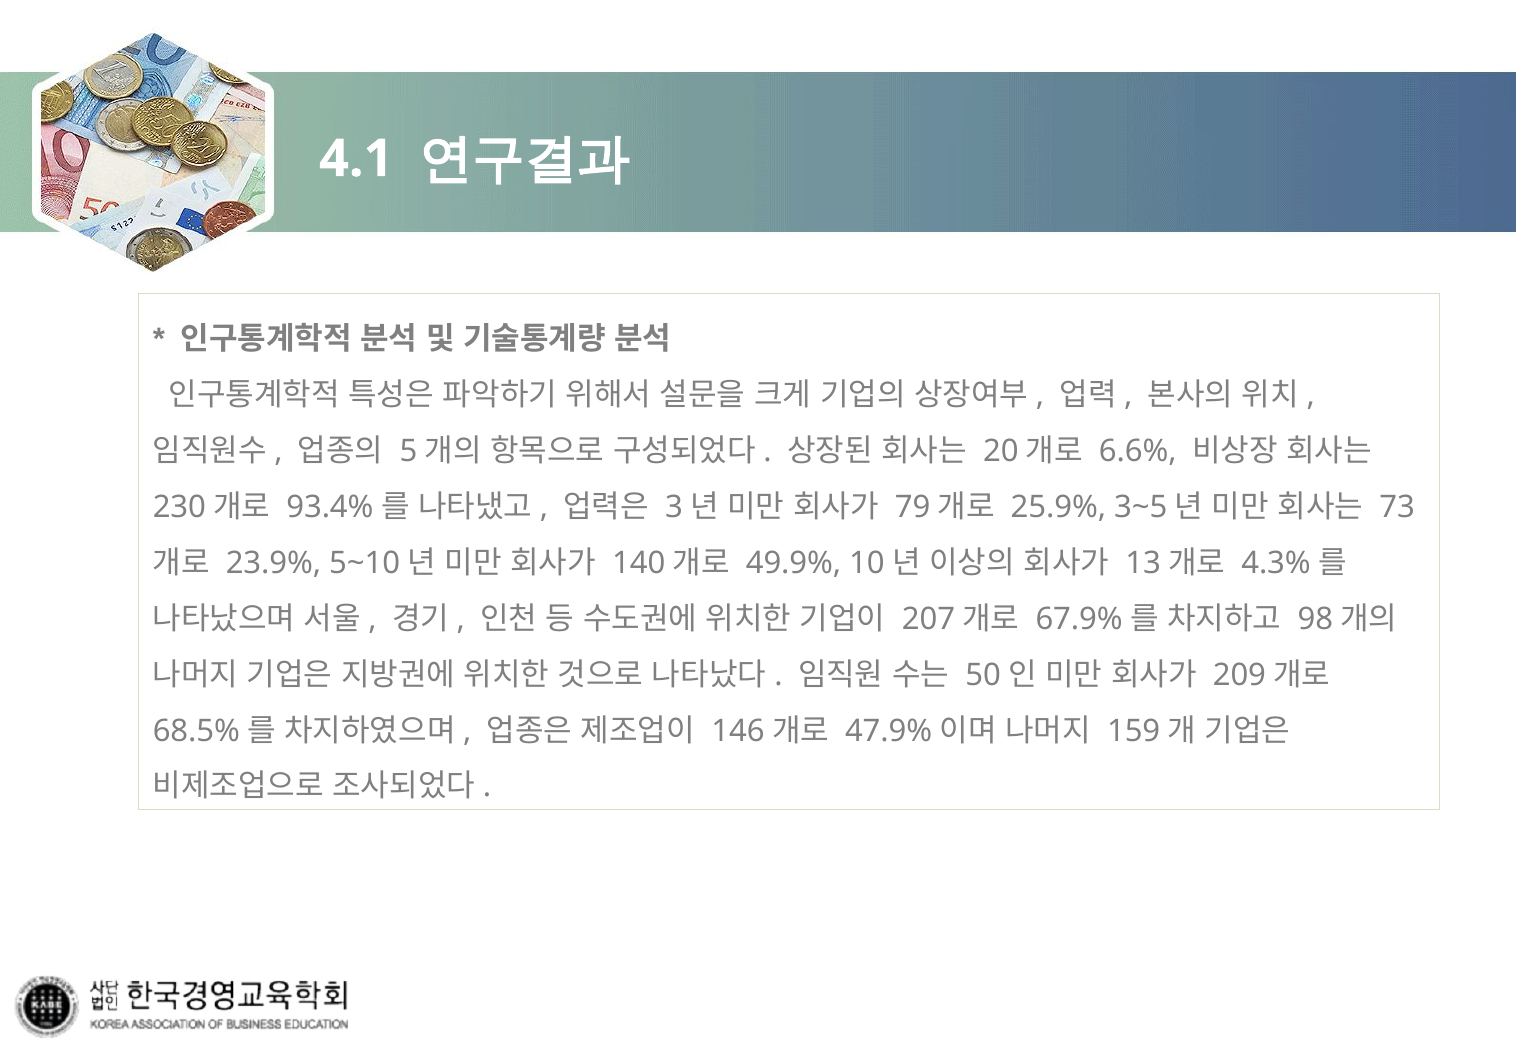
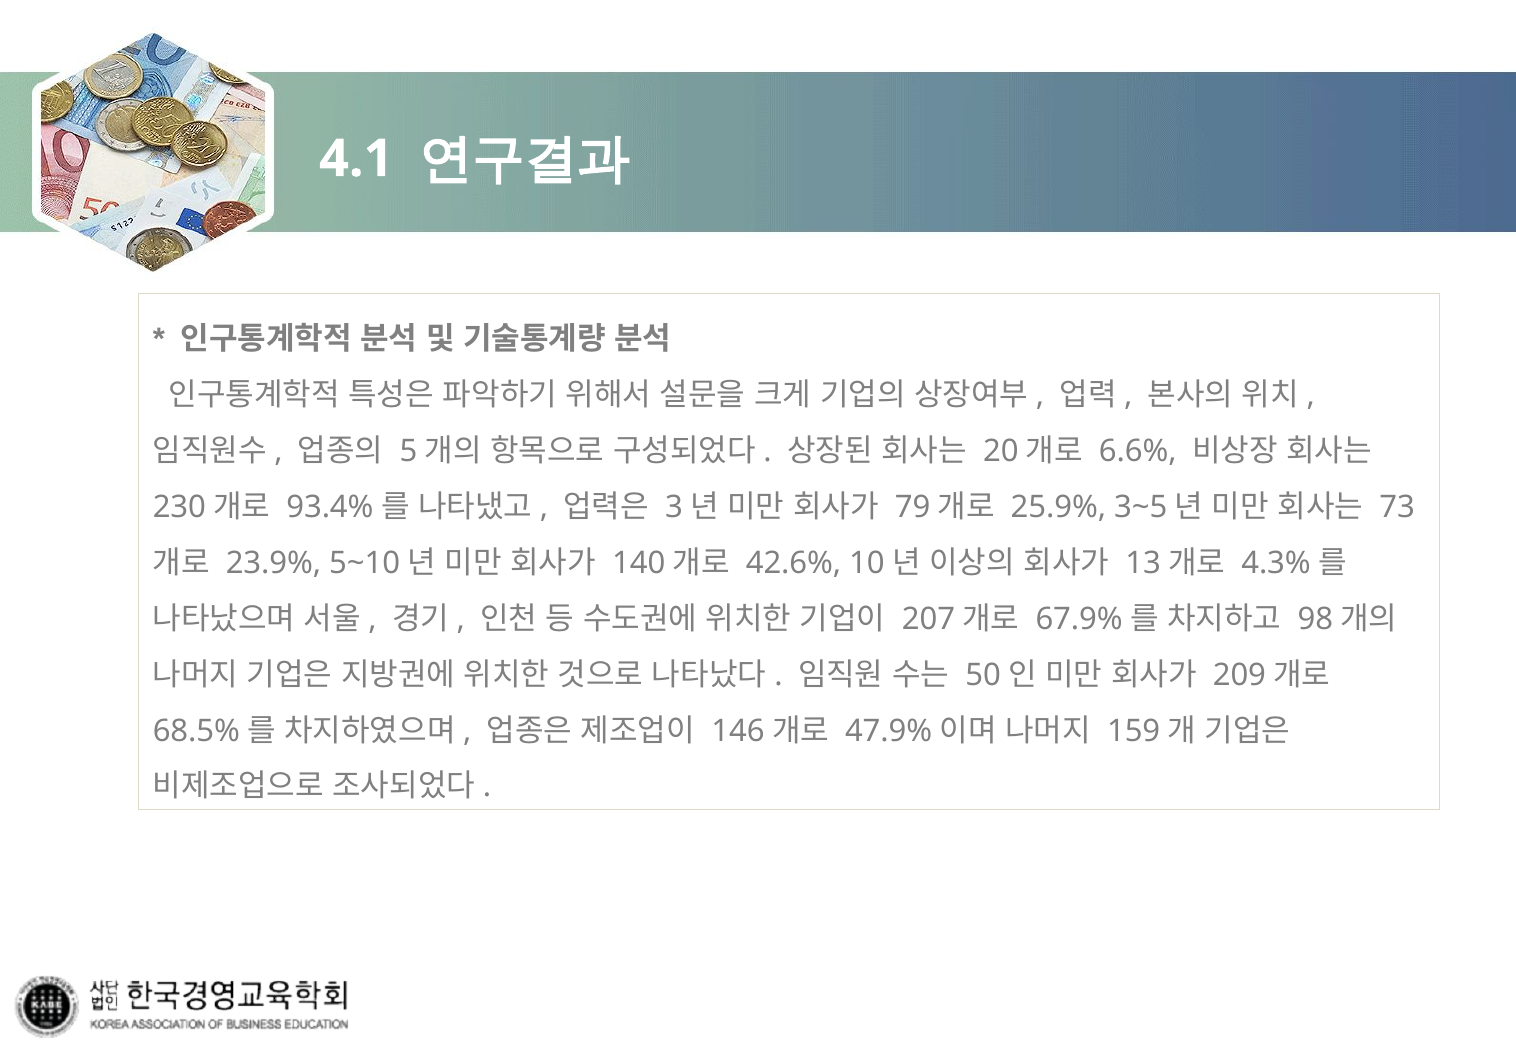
49.9%: 49.9% -> 42.6% (794, 563)
